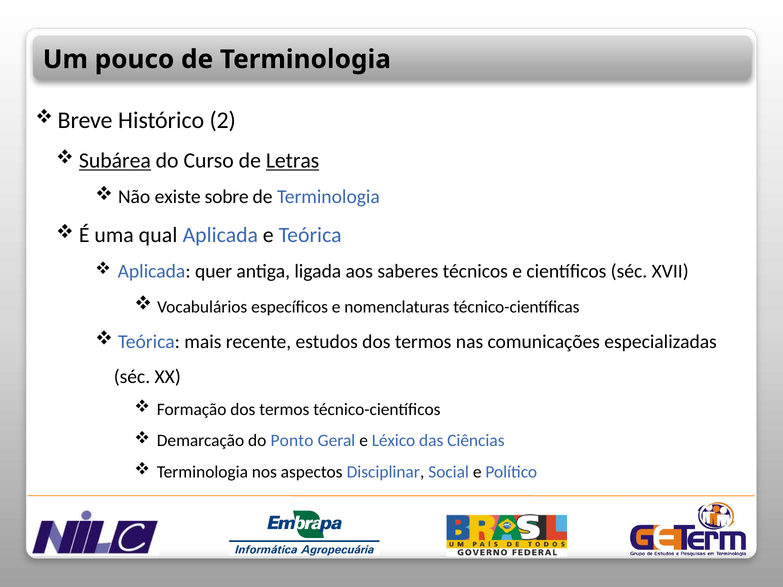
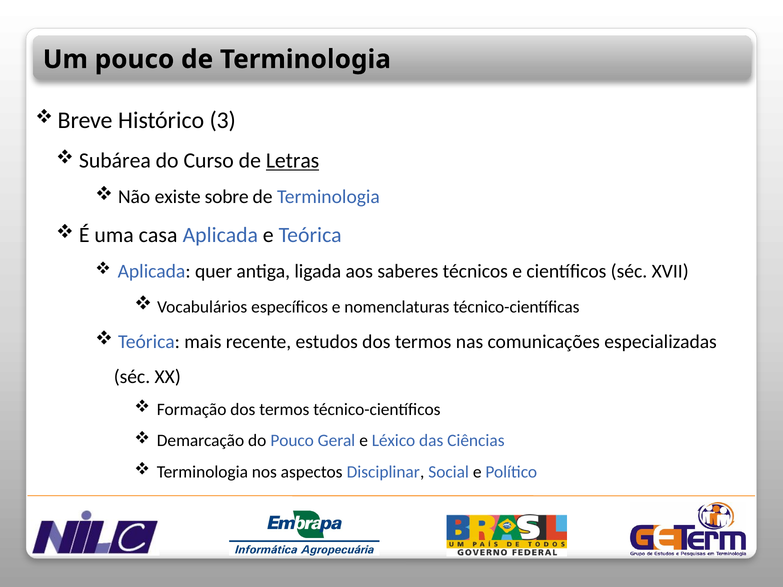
2: 2 -> 3 (223, 120)
Subárea underline: present -> none (115, 161)
qual: qual -> casa (158, 235)
do Ponto: Ponto -> Pouco (292, 441)
